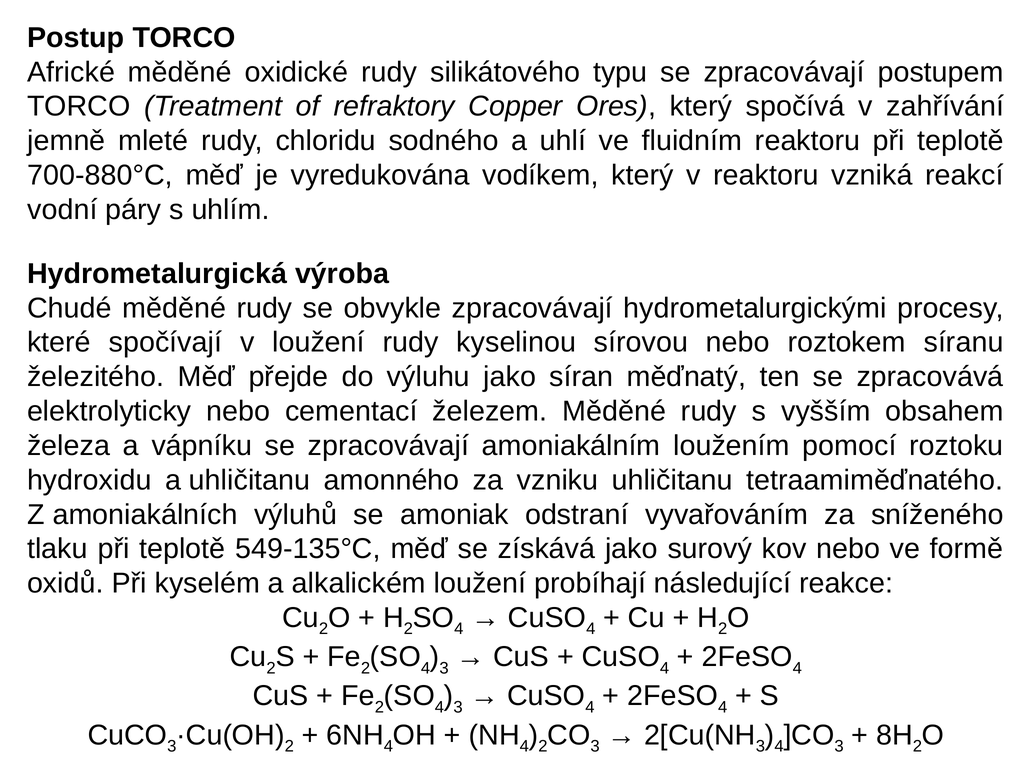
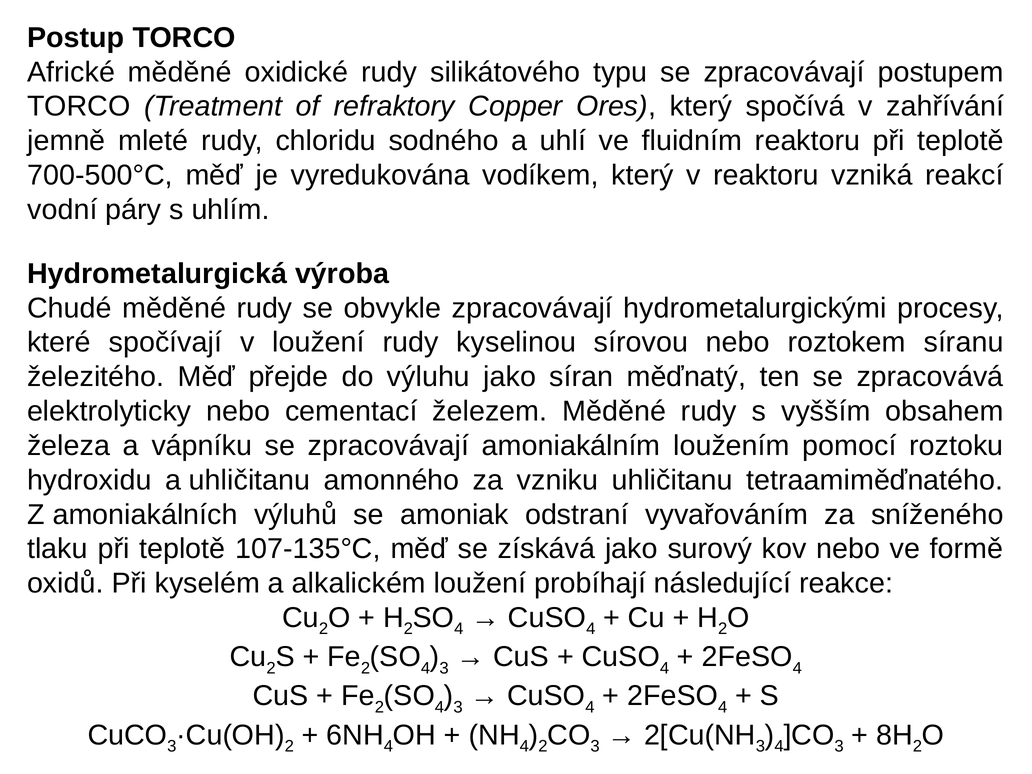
700-880°C: 700-880°C -> 700-500°C (100, 175)
549-135°C: 549-135°C -> 107-135°C (308, 549)
